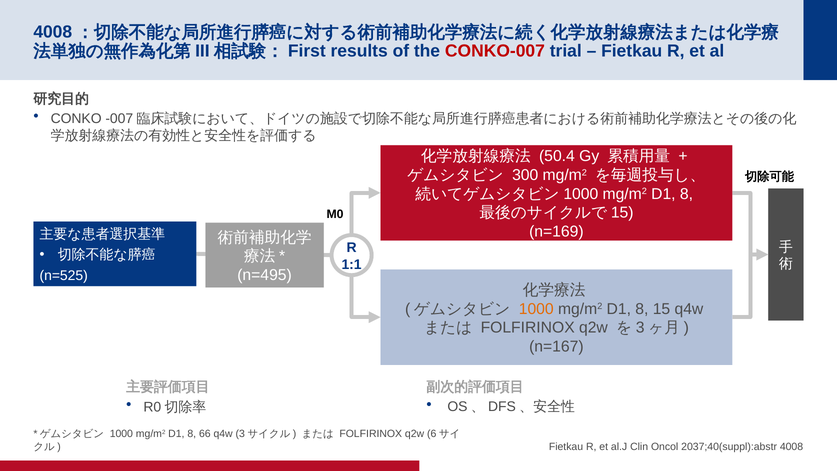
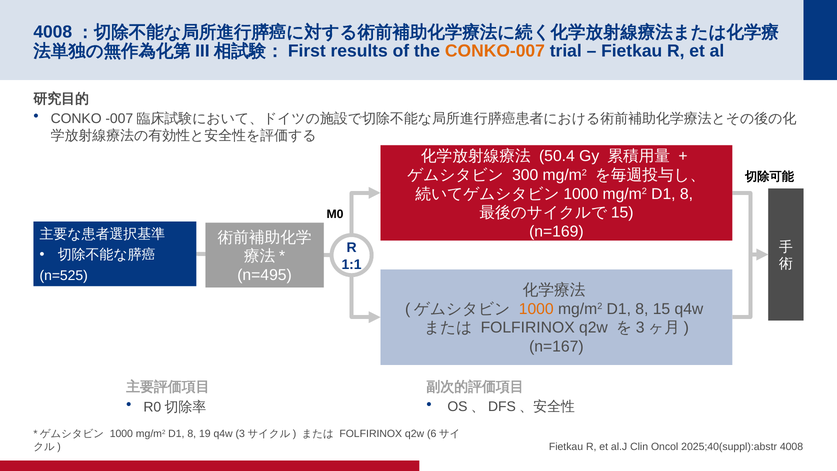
CONKO-007 colour: red -> orange (495, 51)
66: 66 -> 19 (205, 434)
2037;40(suppl):abstr: 2037;40(suppl):abstr -> 2025;40(suppl):abstr (729, 446)
